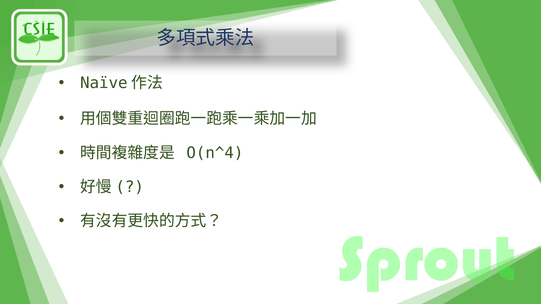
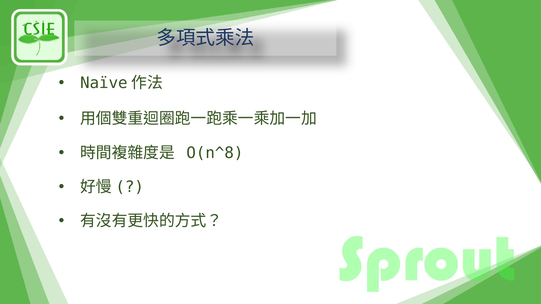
O(n^4: O(n^4 -> O(n^8 (215, 153)
